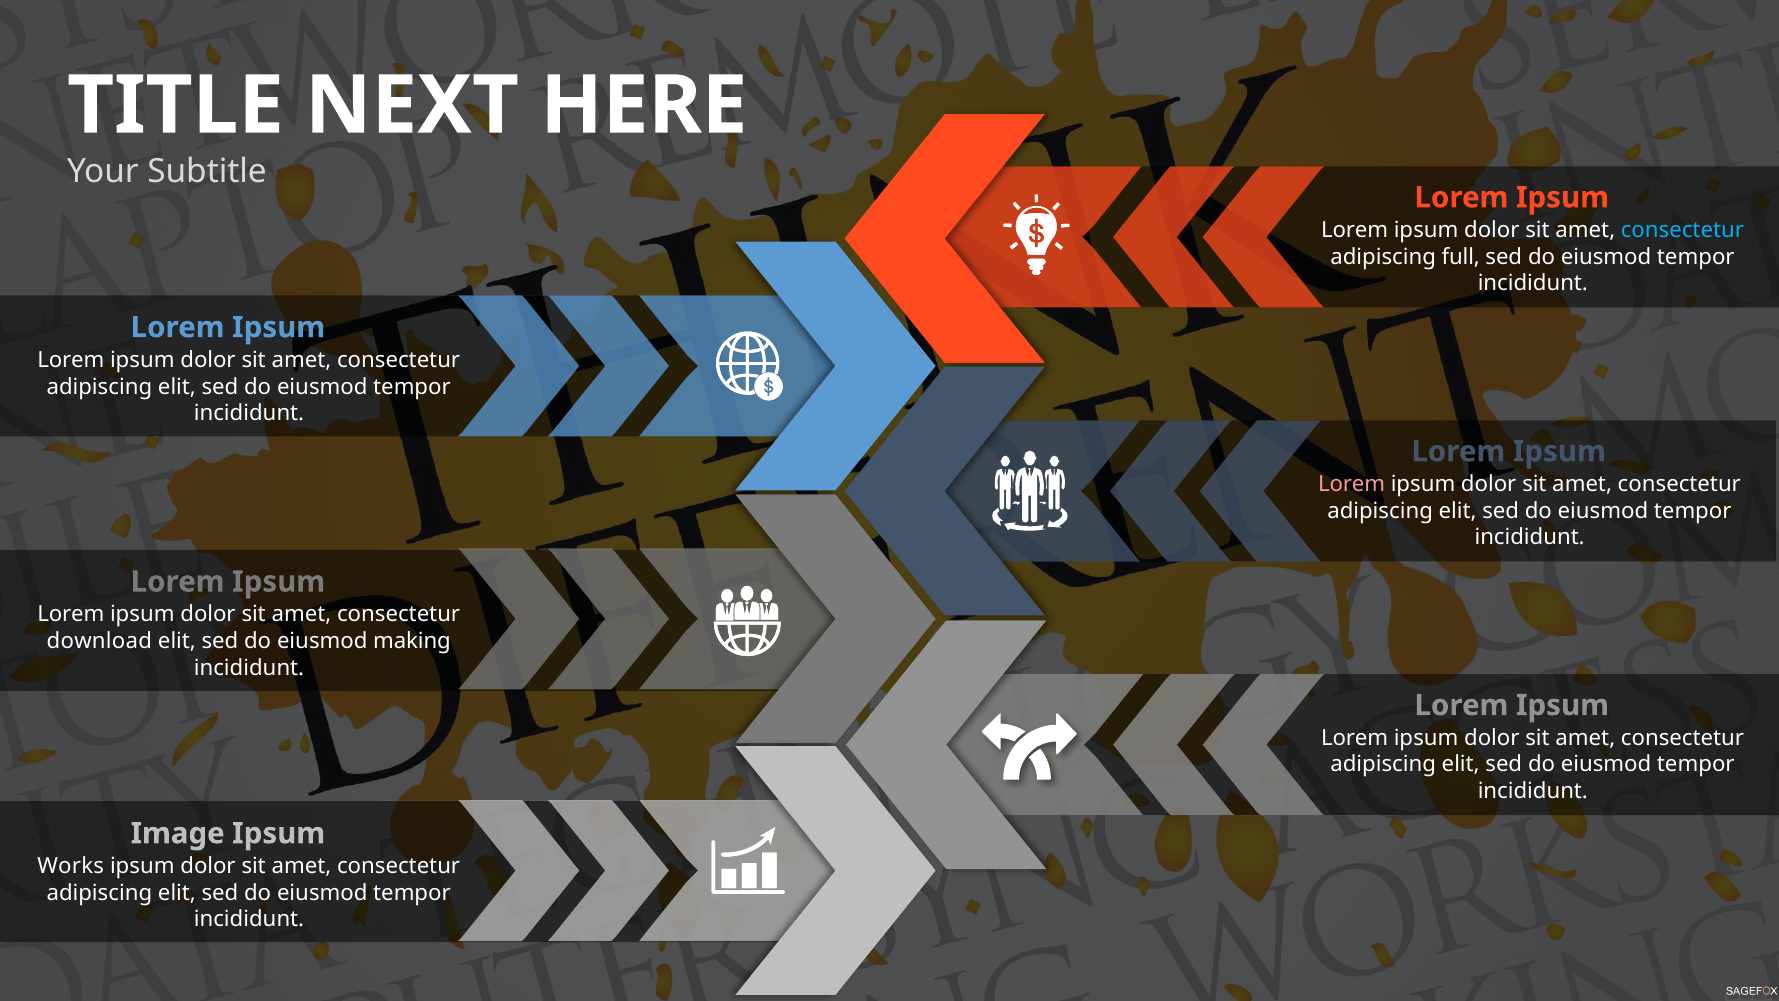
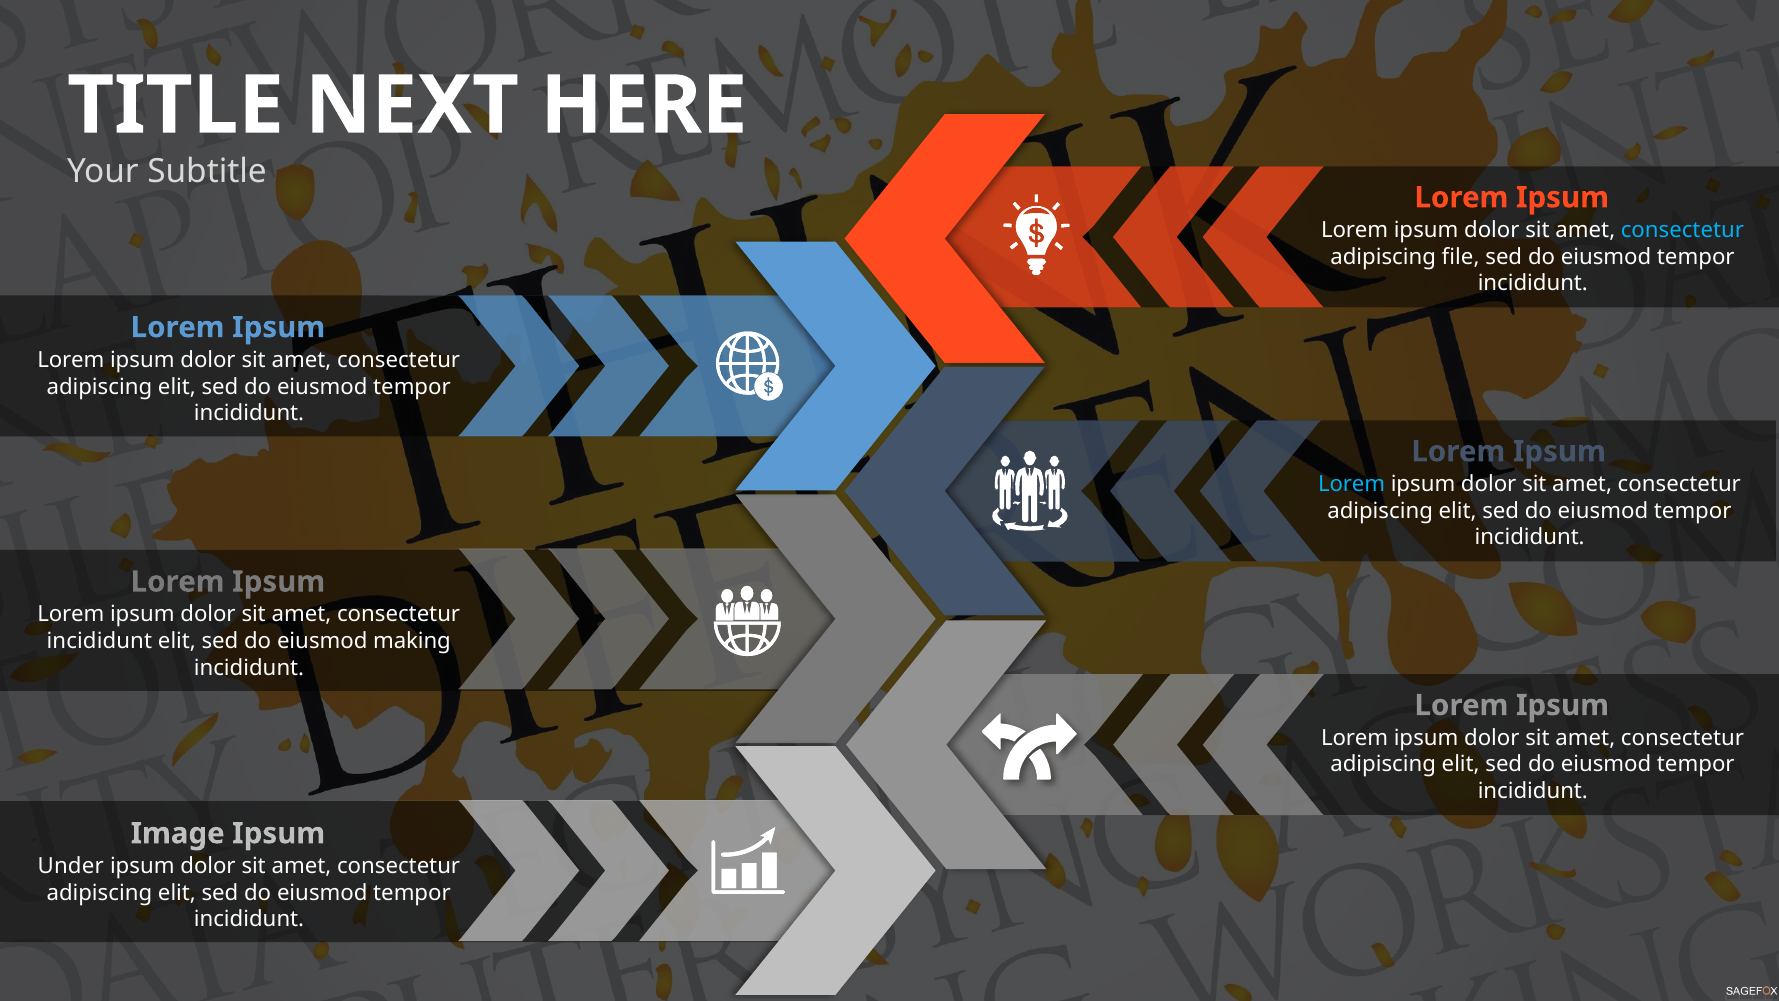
full: full -> file (1461, 257)
Lorem colour: pink -> light blue (1352, 484)
download: download -> incididunt (99, 641)
Works: Works -> Under (71, 866)
